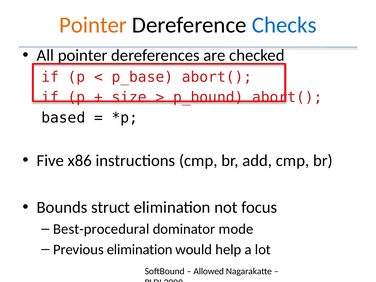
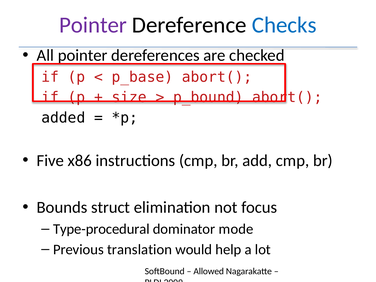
Pointer colour: orange -> purple (93, 25)
based: based -> added (63, 118)
Best-procedural: Best-procedural -> Type-procedural (101, 229)
Previous elimination: elimination -> translation (140, 249)
